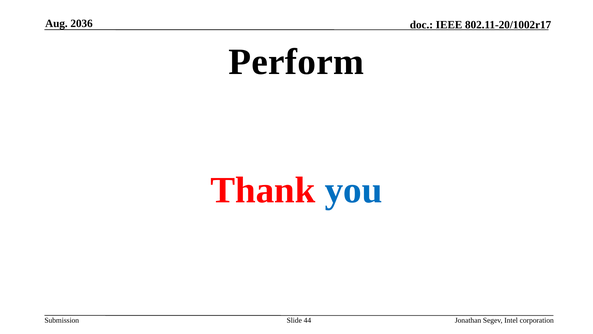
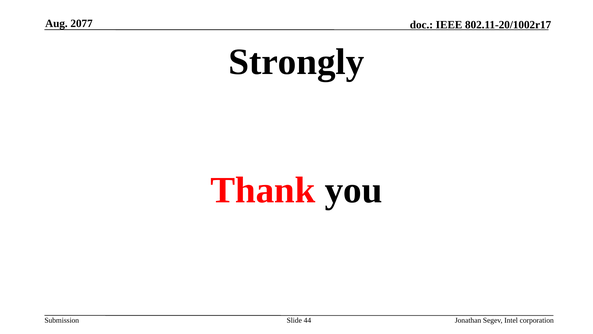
2036: 2036 -> 2077 (82, 24)
Perform: Perform -> Strongly (296, 62)
you colour: blue -> black (354, 190)
